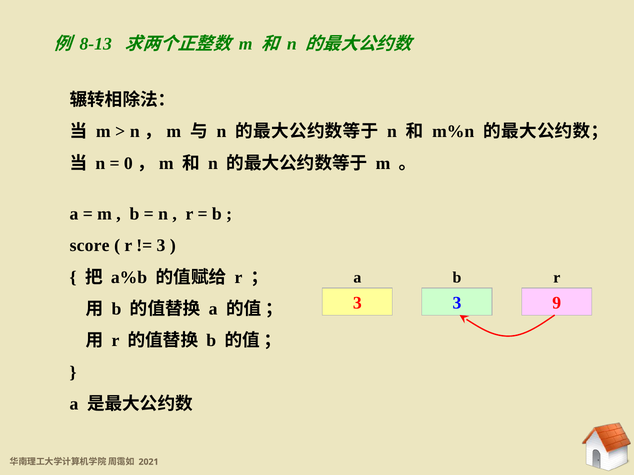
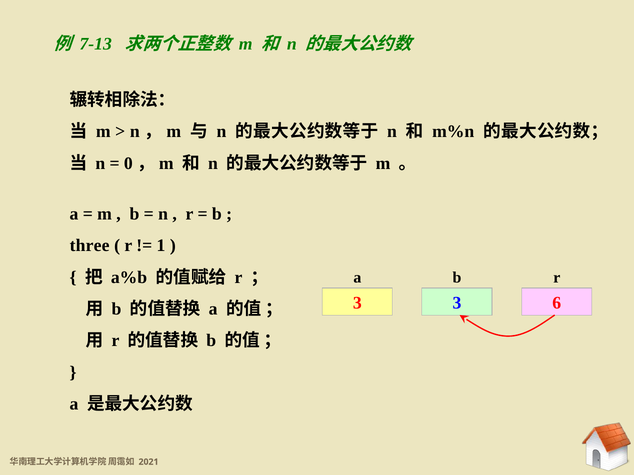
8-13: 8-13 -> 7-13 (96, 44)
score: score -> three (90, 246)
3: 3 -> 1 (161, 246)
9: 9 -> 6 (557, 303)
